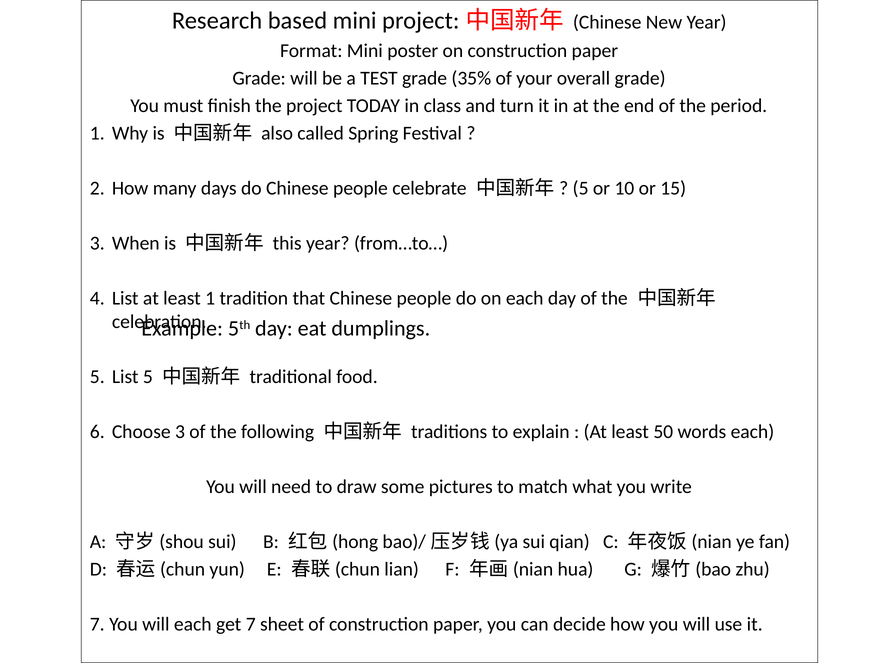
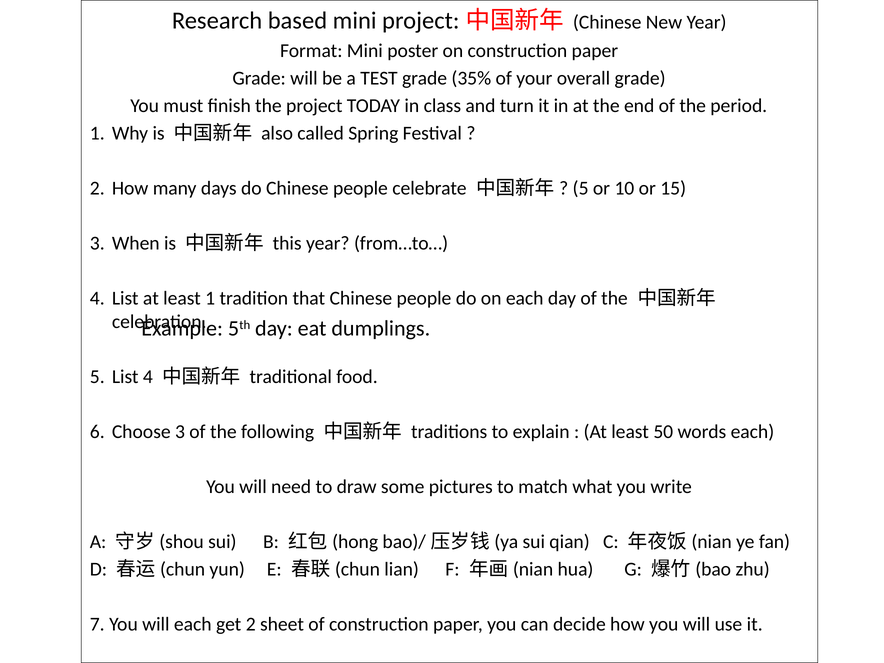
List 5: 5 -> 4 (148, 377)
get 7: 7 -> 2 (251, 624)
